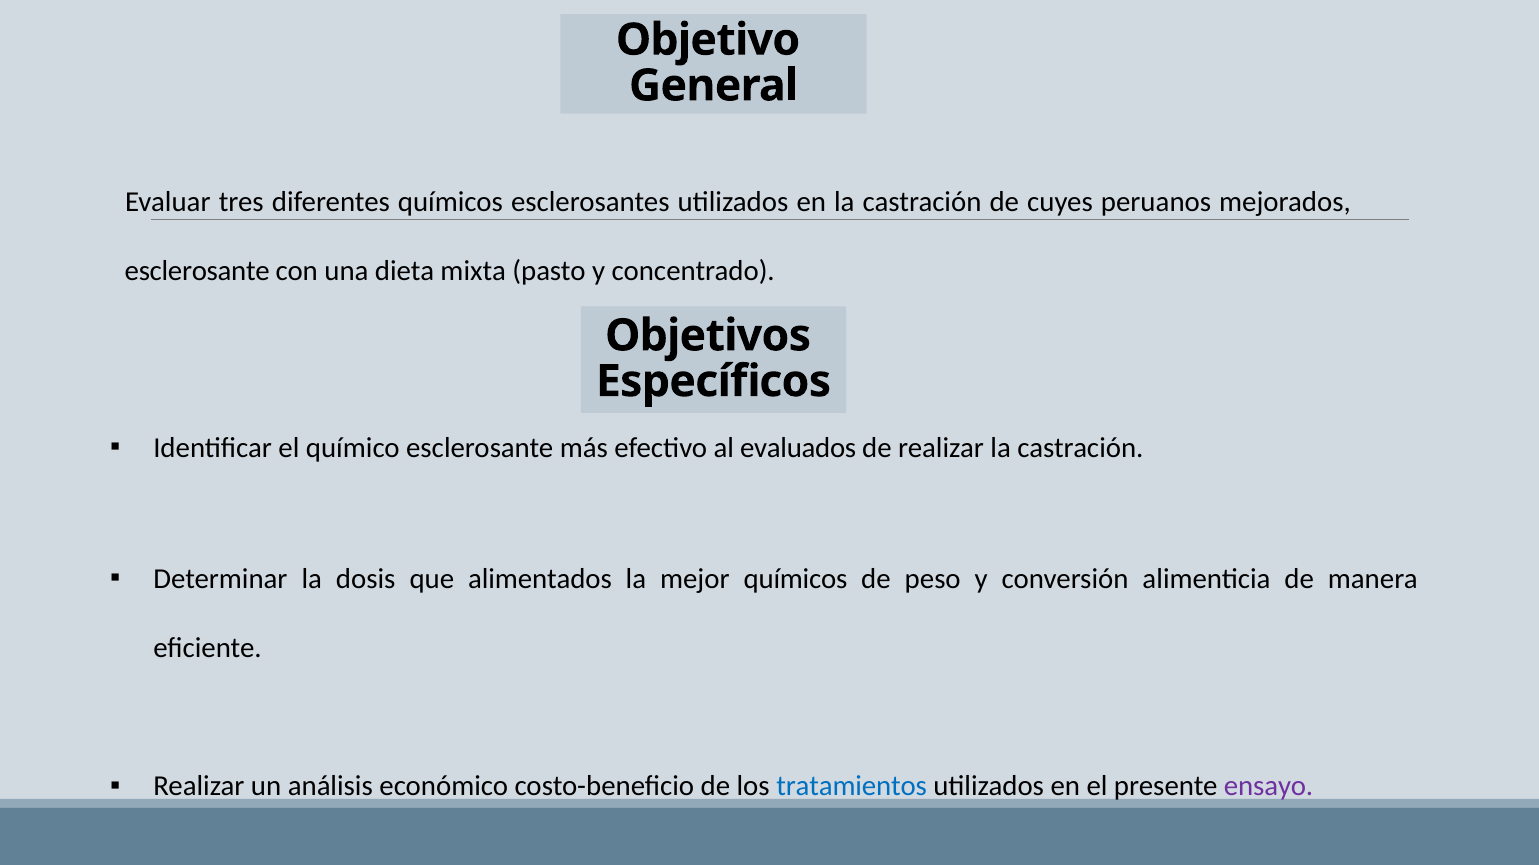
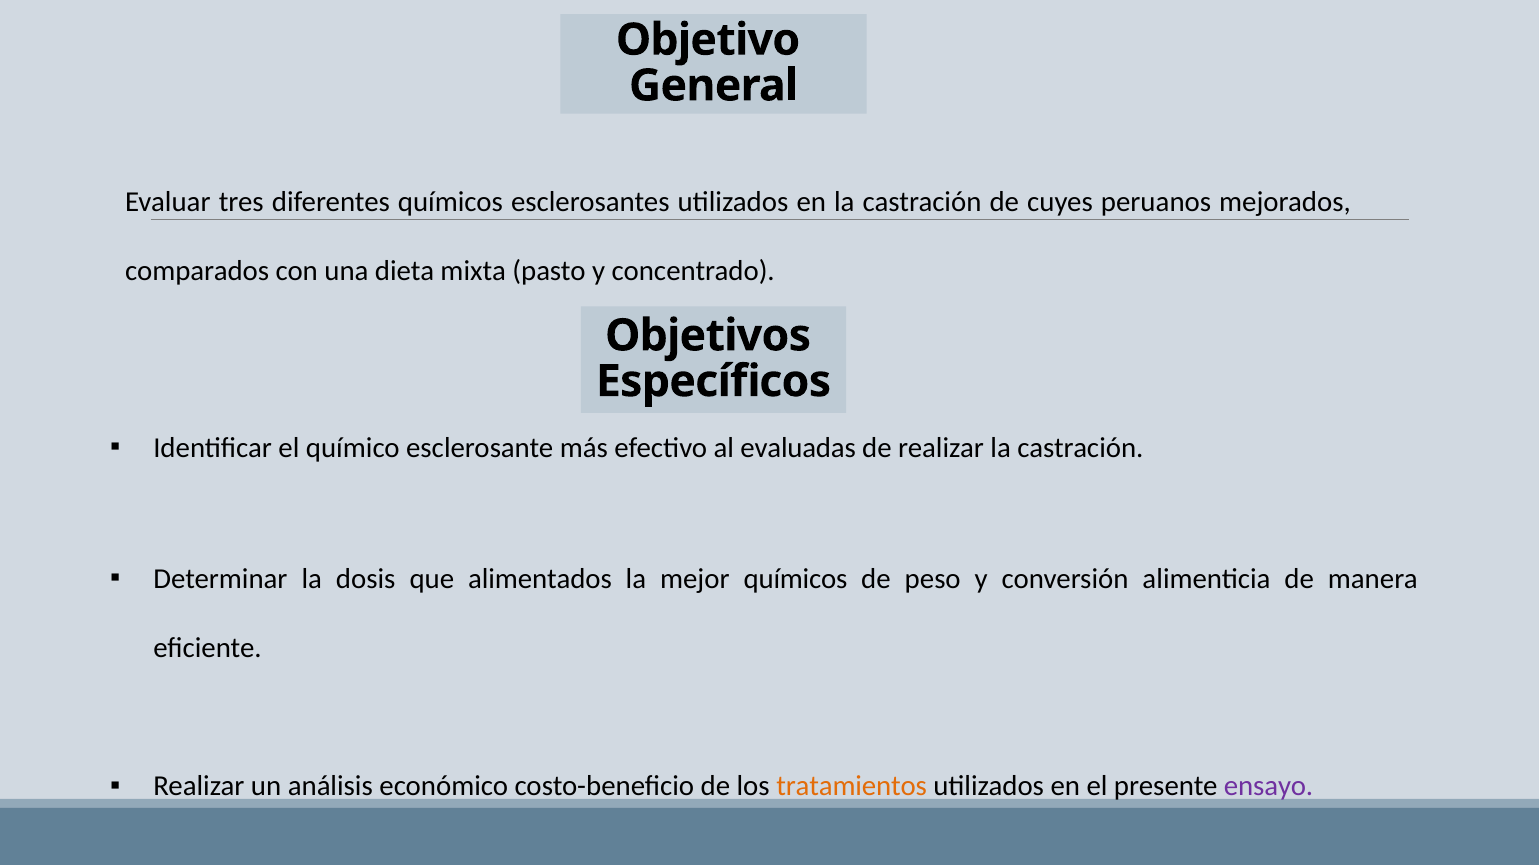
esclerosante: esclerosante -> comparados (197, 271)
evaluados: evaluados -> evaluadas (798, 448)
tratamientos colour: blue -> orange (852, 787)
